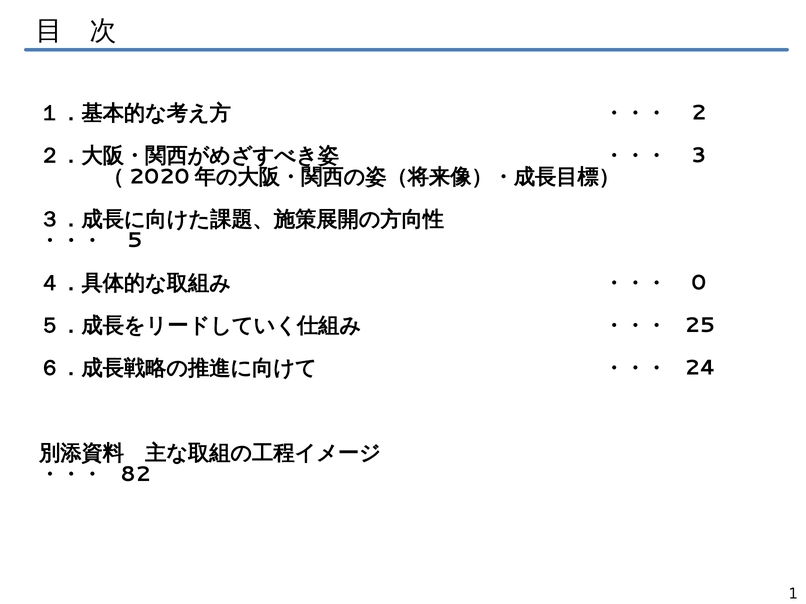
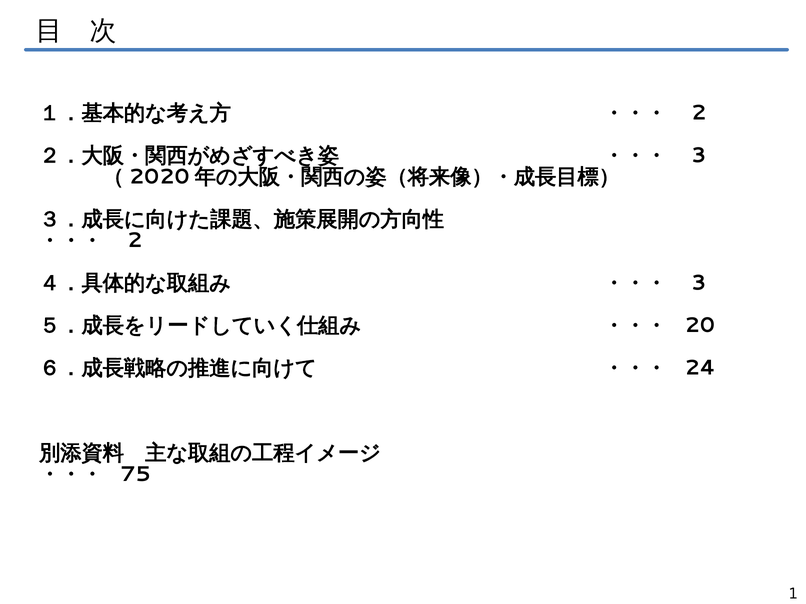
5: 5 -> 2 (135, 241)
0: 0 -> 3 (699, 283)
25: 25 -> 20 (700, 326)
82: 82 -> 75 (136, 474)
